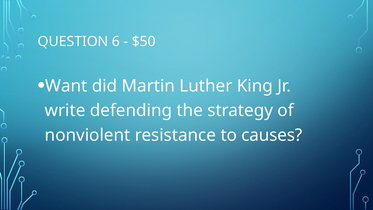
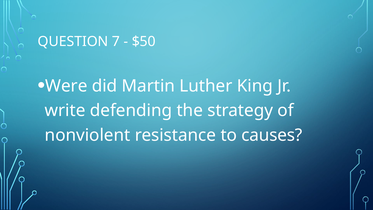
6: 6 -> 7 (116, 41)
Want: Want -> Were (66, 86)
